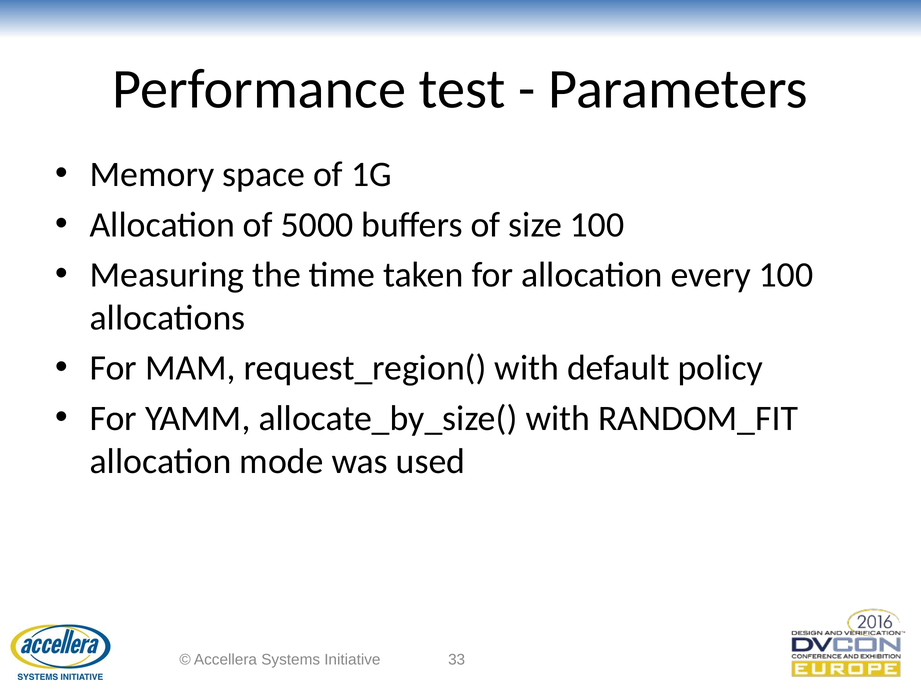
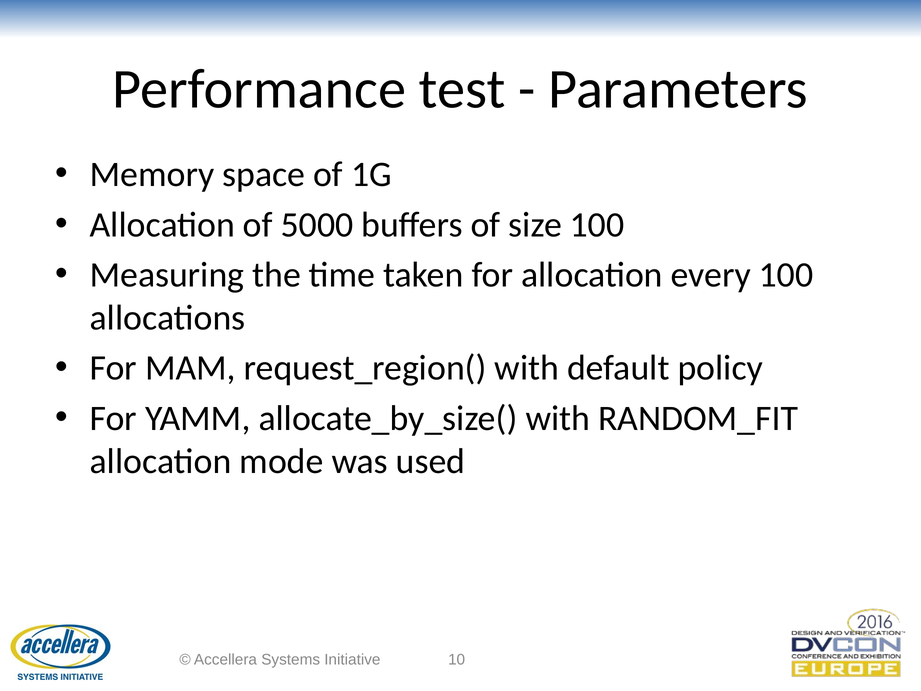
33: 33 -> 10 (457, 660)
